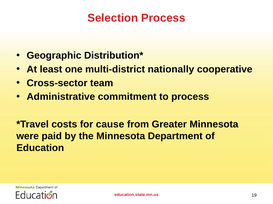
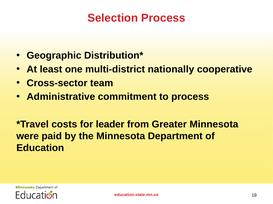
cause: cause -> leader (110, 125)
